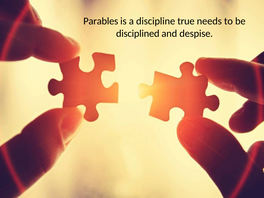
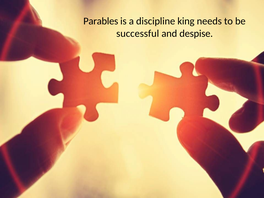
true: true -> king (186, 21)
disciplined: disciplined -> successful (138, 33)
